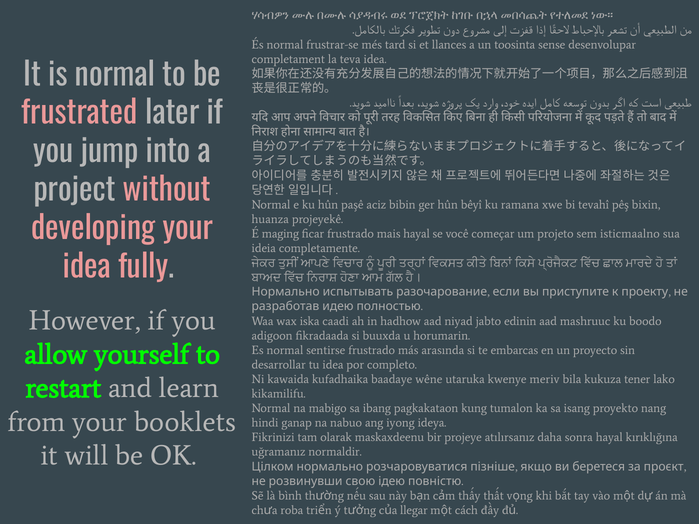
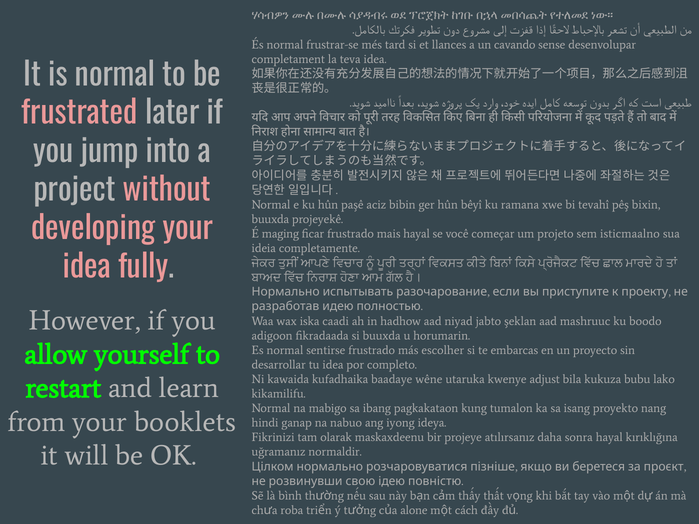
toosinta: toosinta -> cavando (515, 45)
huanza: huanza -> buuxda (270, 219)
edinin: edinin -> şeklan (520, 321)
arasında: arasında -> escolher (443, 350)
meriv: meriv -> adjust (545, 379)
tener: tener -> bubu (637, 379)
llegar: llegar -> alone (414, 510)
